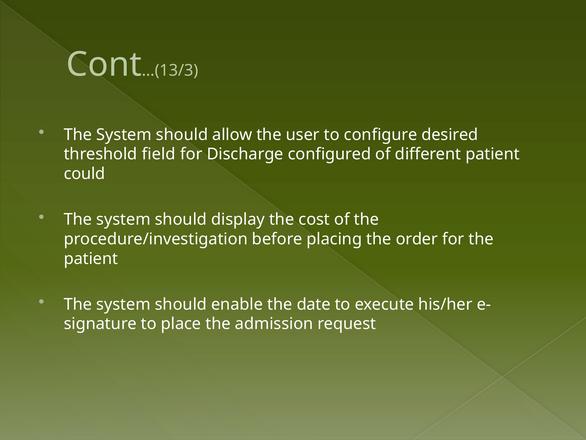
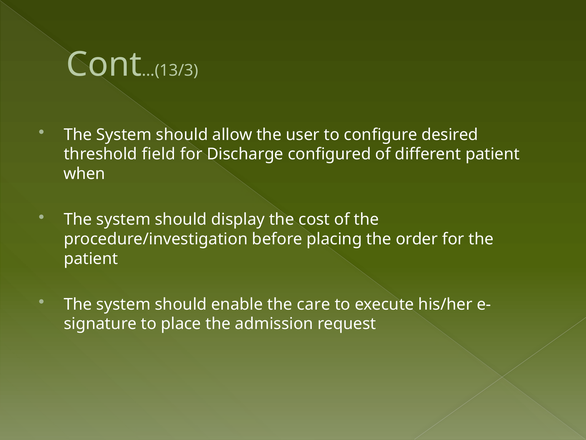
could: could -> when (84, 174)
date: date -> care (314, 304)
